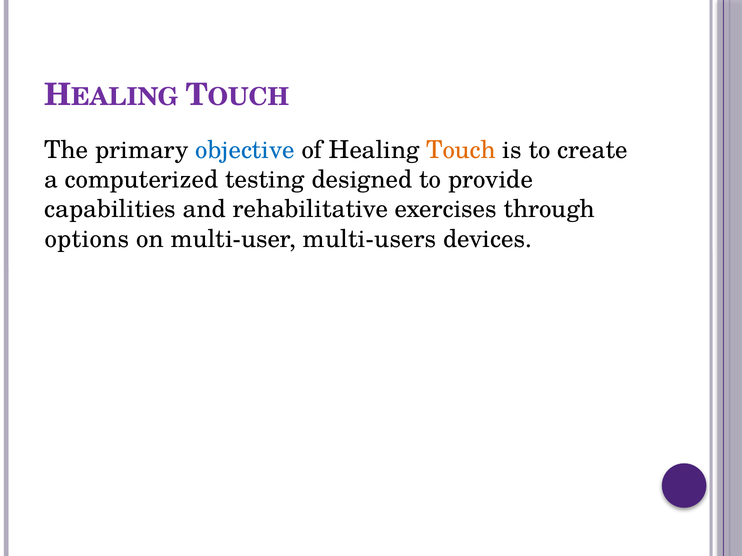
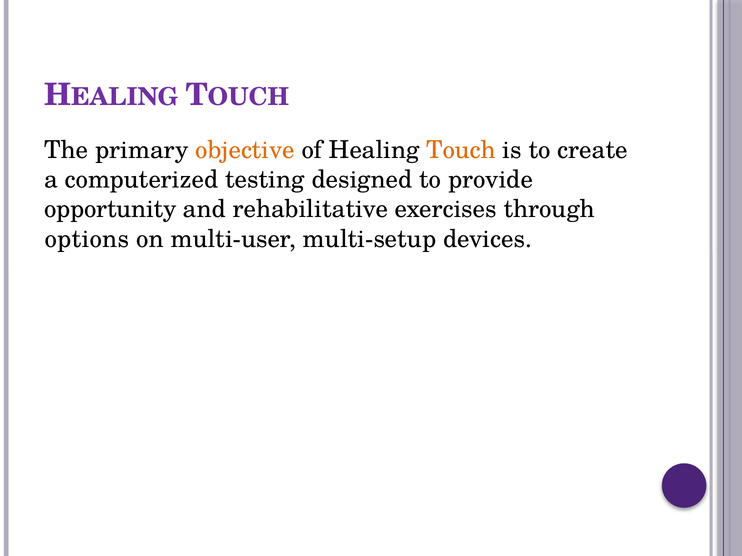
objective colour: blue -> orange (245, 150)
capabilities: capabilities -> opportunity (110, 209)
multi-users: multi-users -> multi-setup (370, 239)
